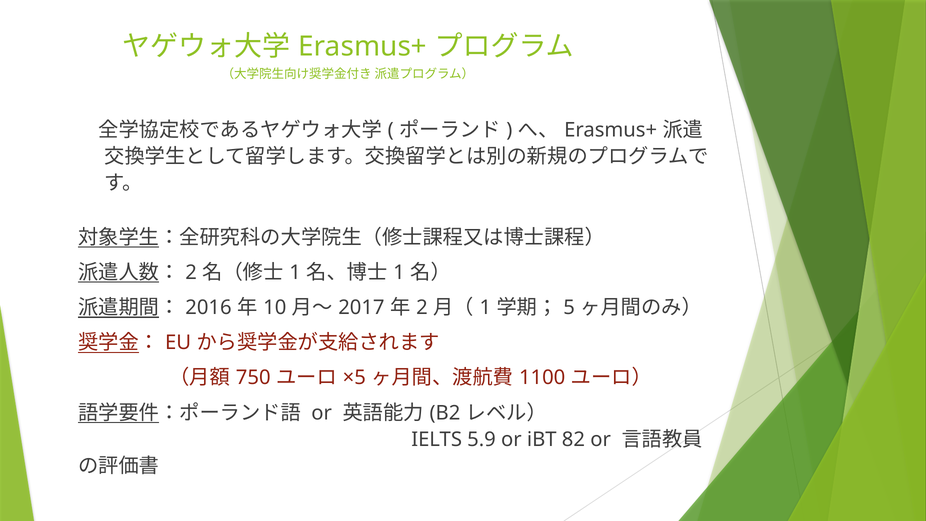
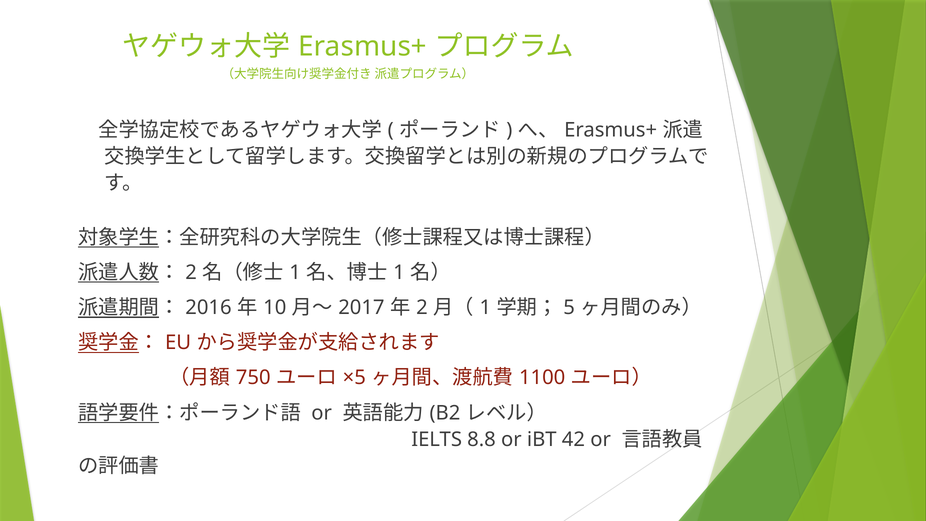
5.9: 5.9 -> 8.8 (482, 439)
82: 82 -> 42 (573, 439)
